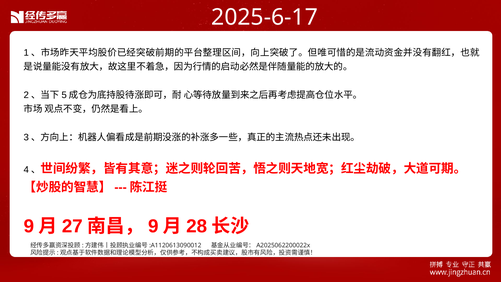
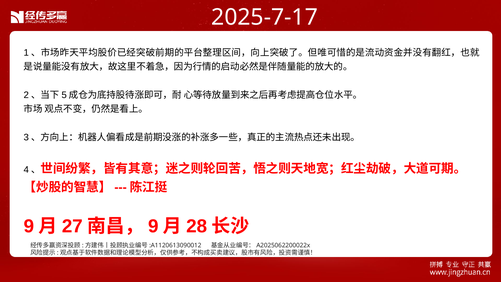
2025-6-17: 2025-6-17 -> 2025-7-17 (265, 17)
